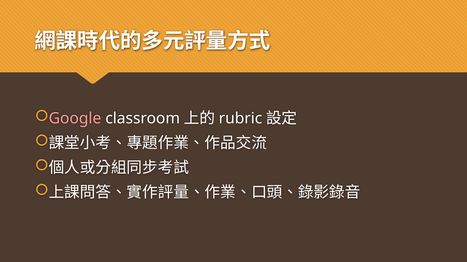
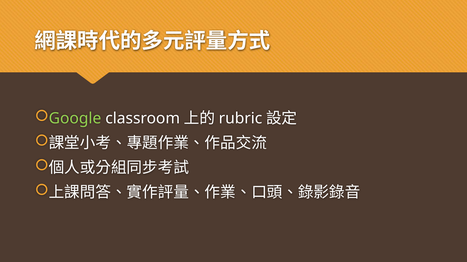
Google colour: pink -> light green (75, 119)
